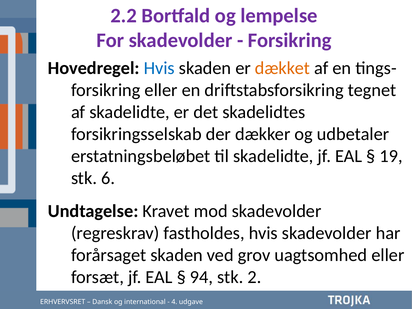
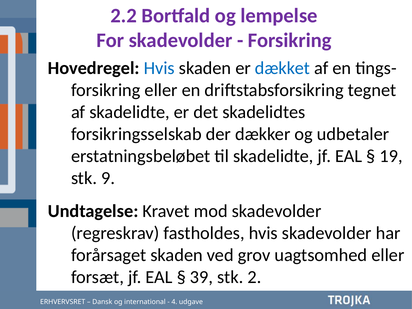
dækket colour: orange -> blue (283, 68)
6: 6 -> 9 (108, 178)
94: 94 -> 39 (202, 277)
